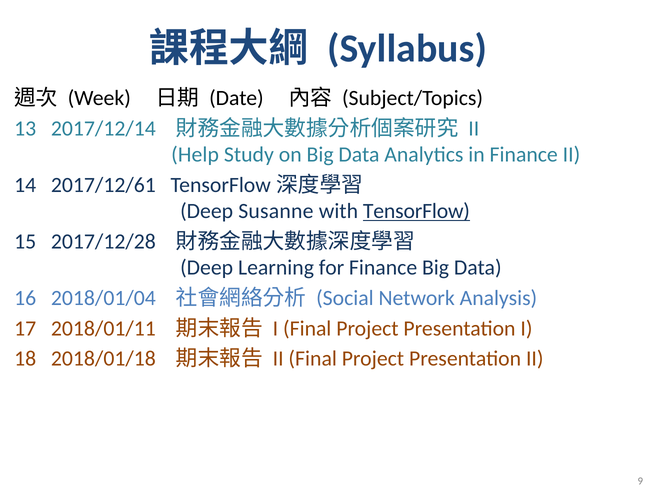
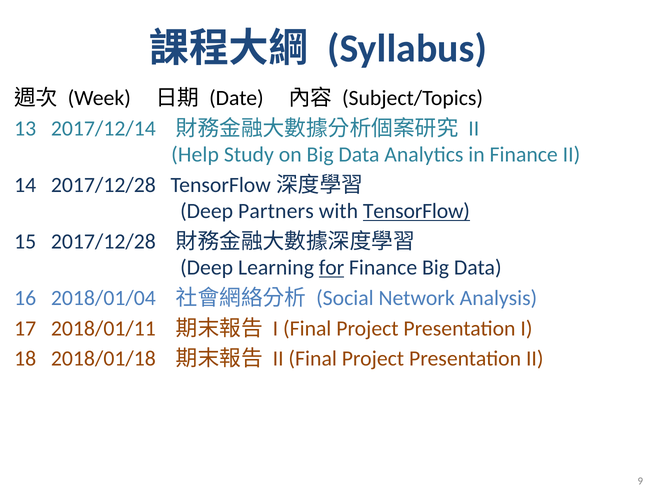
14 2017/12/61: 2017/12/61 -> 2017/12/28 (103, 185)
Susanne: Susanne -> Partners (276, 211)
for underline: none -> present (332, 268)
